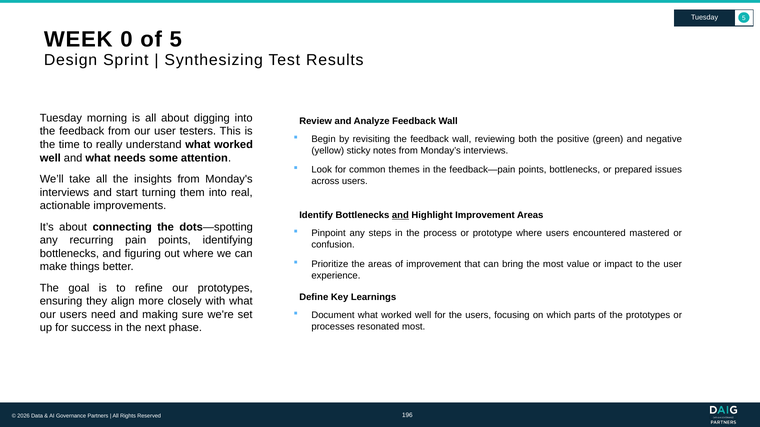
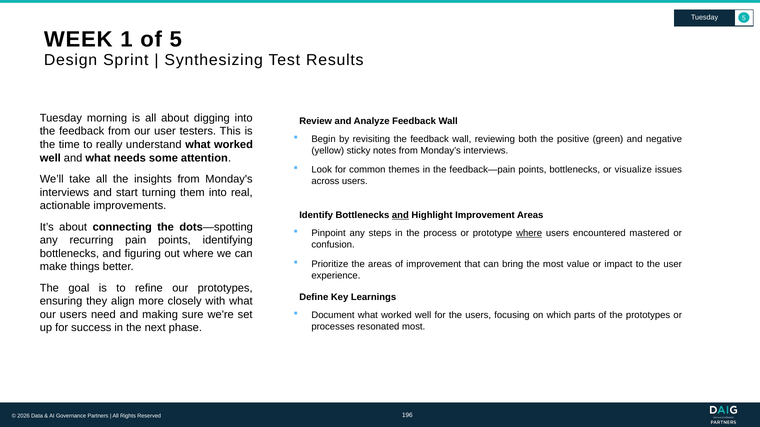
0: 0 -> 1 (126, 39)
prepared: prepared -> visualize (633, 170)
where underline: none -> present (529, 234)
